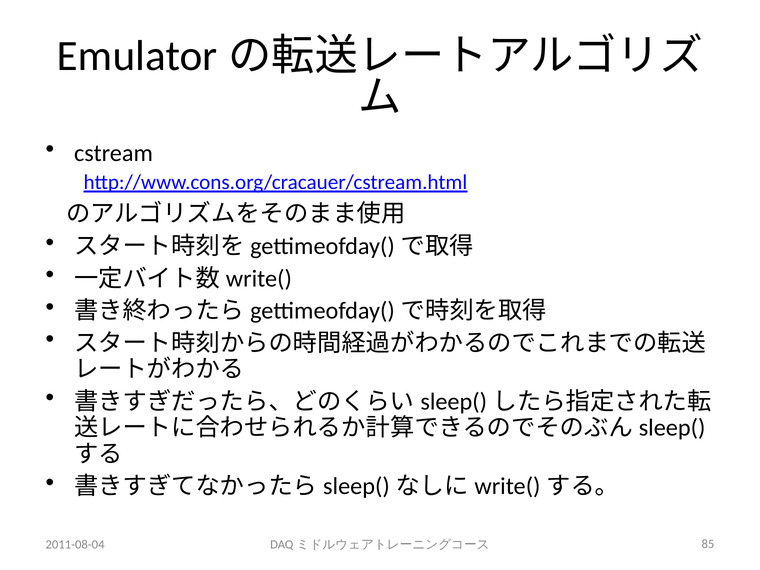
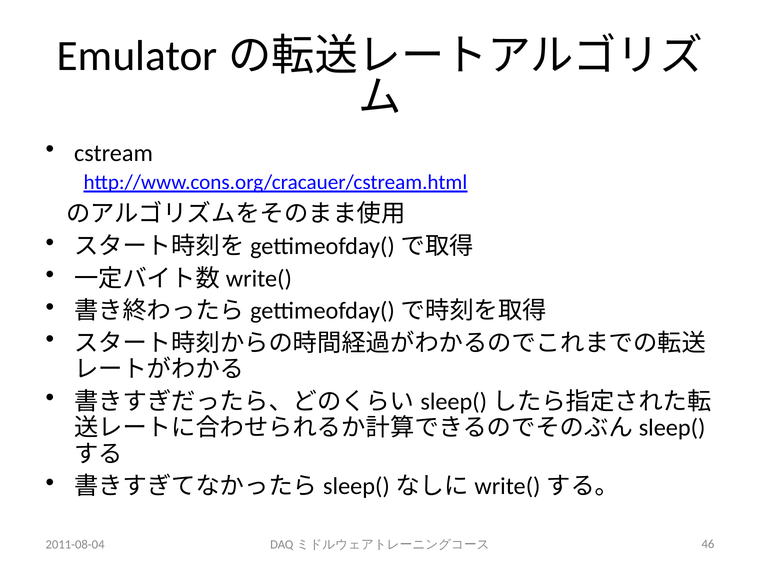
85: 85 -> 46 (708, 544)
